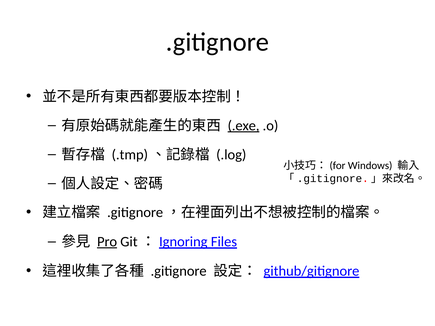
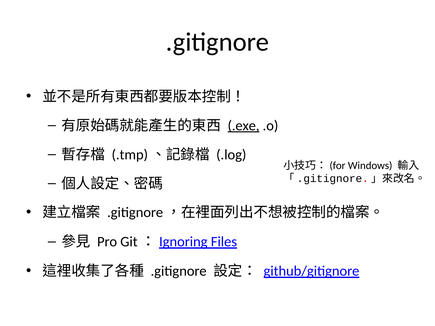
Pro underline: present -> none (107, 242)
